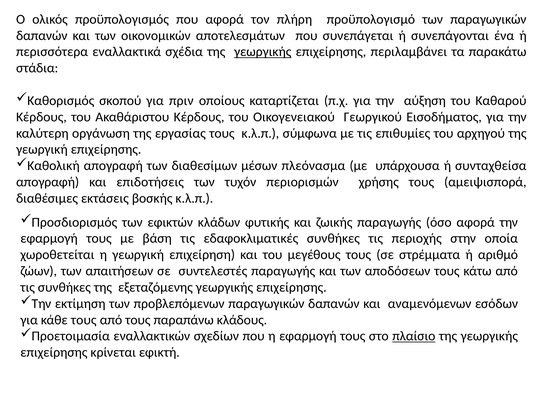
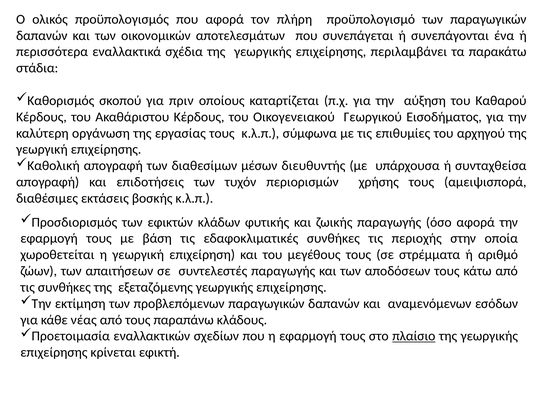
γεωργικής underline: present -> none (263, 52)
πλεόνασμα: πλεόνασμα -> διευθυντής (313, 166)
κάθε τους: τους -> νέας (84, 320)
